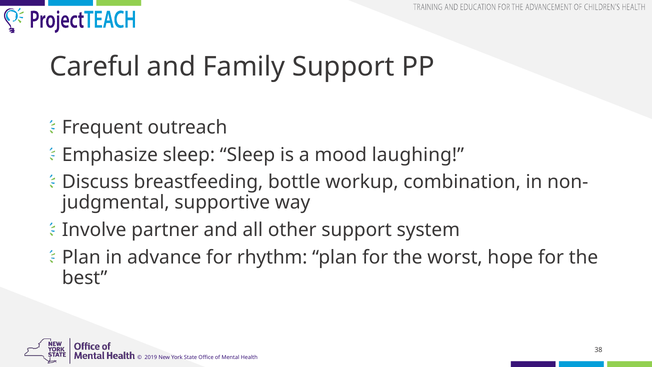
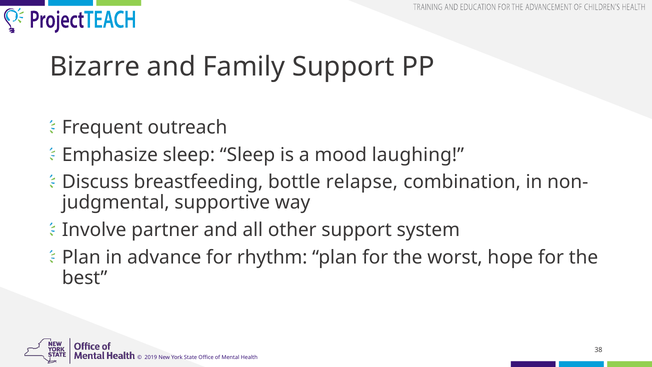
Careful: Careful -> Bizarre (95, 67)
workup: workup -> relapse (362, 182)
